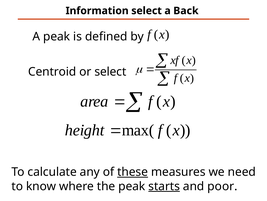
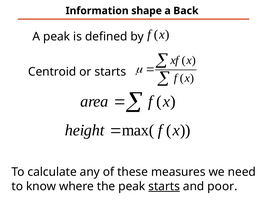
Information select: select -> shape (147, 11)
or select: select -> starts (110, 72)
these underline: present -> none (133, 171)
